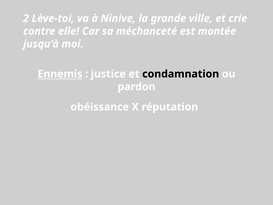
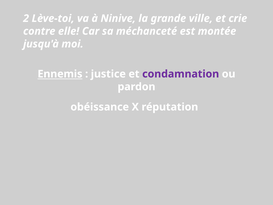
condamnation colour: black -> purple (181, 74)
